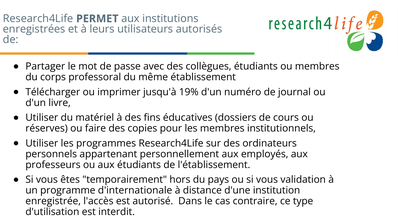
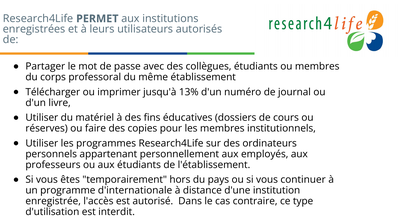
19%: 19% -> 13% (189, 92)
validation: validation -> continuer (303, 180)
